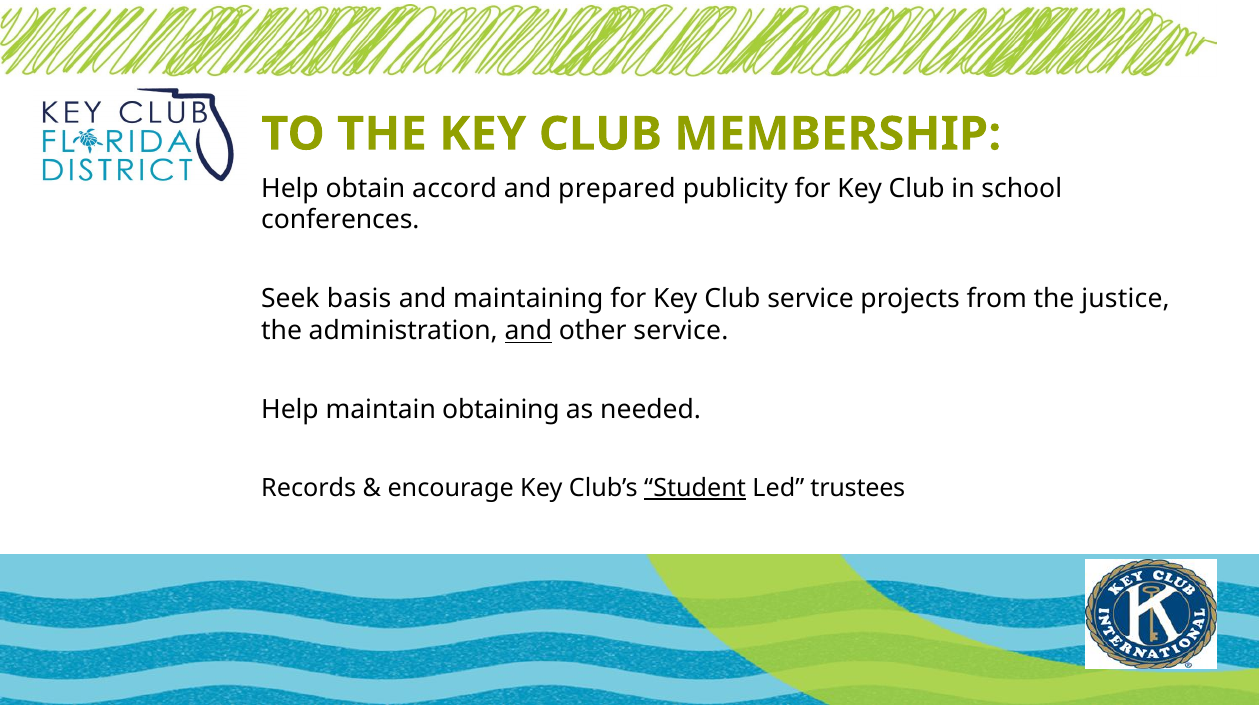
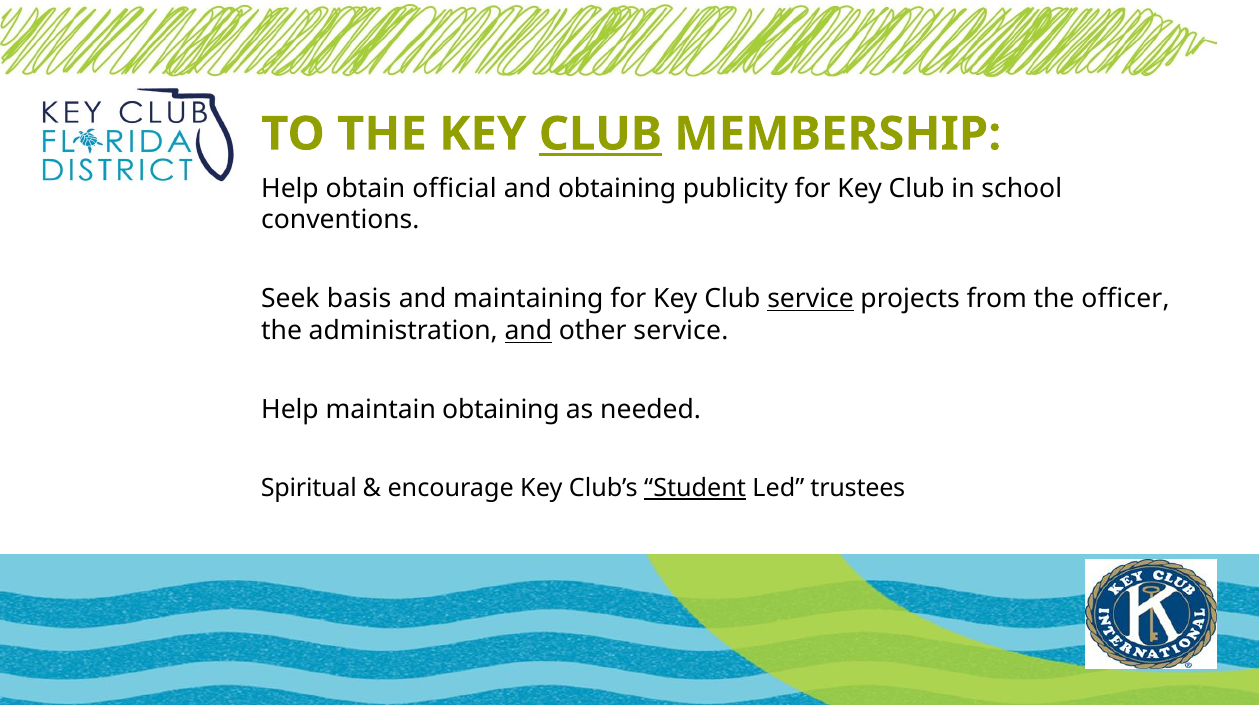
CLUB underline: none -> present (600, 134)
accord: accord -> official (454, 188)
and prepared: prepared -> obtaining (617, 188)
conferences: conferences -> conventions (340, 220)
service underline: none -> present (811, 299)
justice: justice -> officer (1126, 299)
Records: Records -> Spiritual (309, 488)
